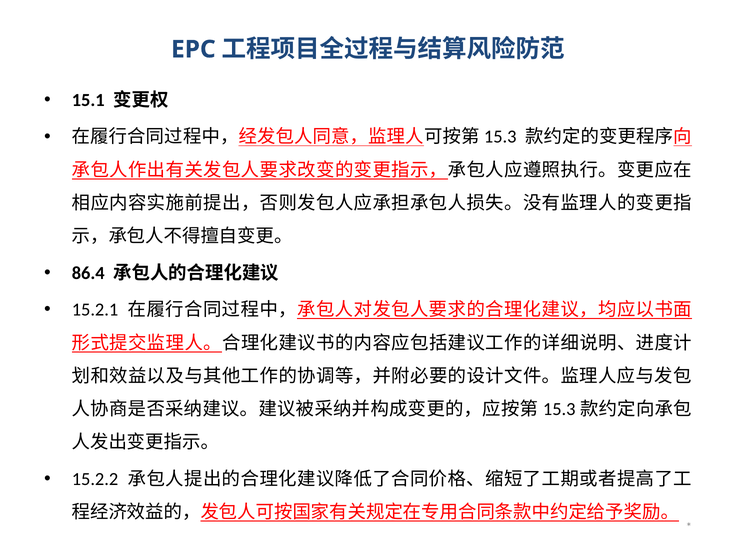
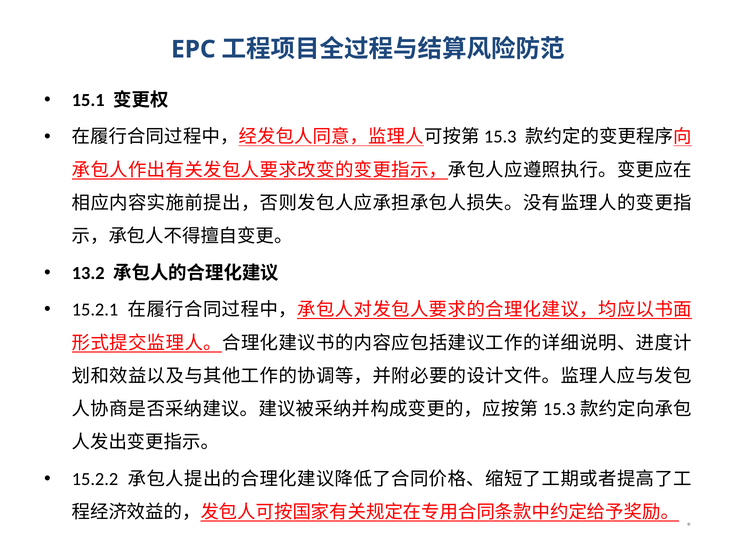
86.4: 86.4 -> 13.2 (88, 273)
